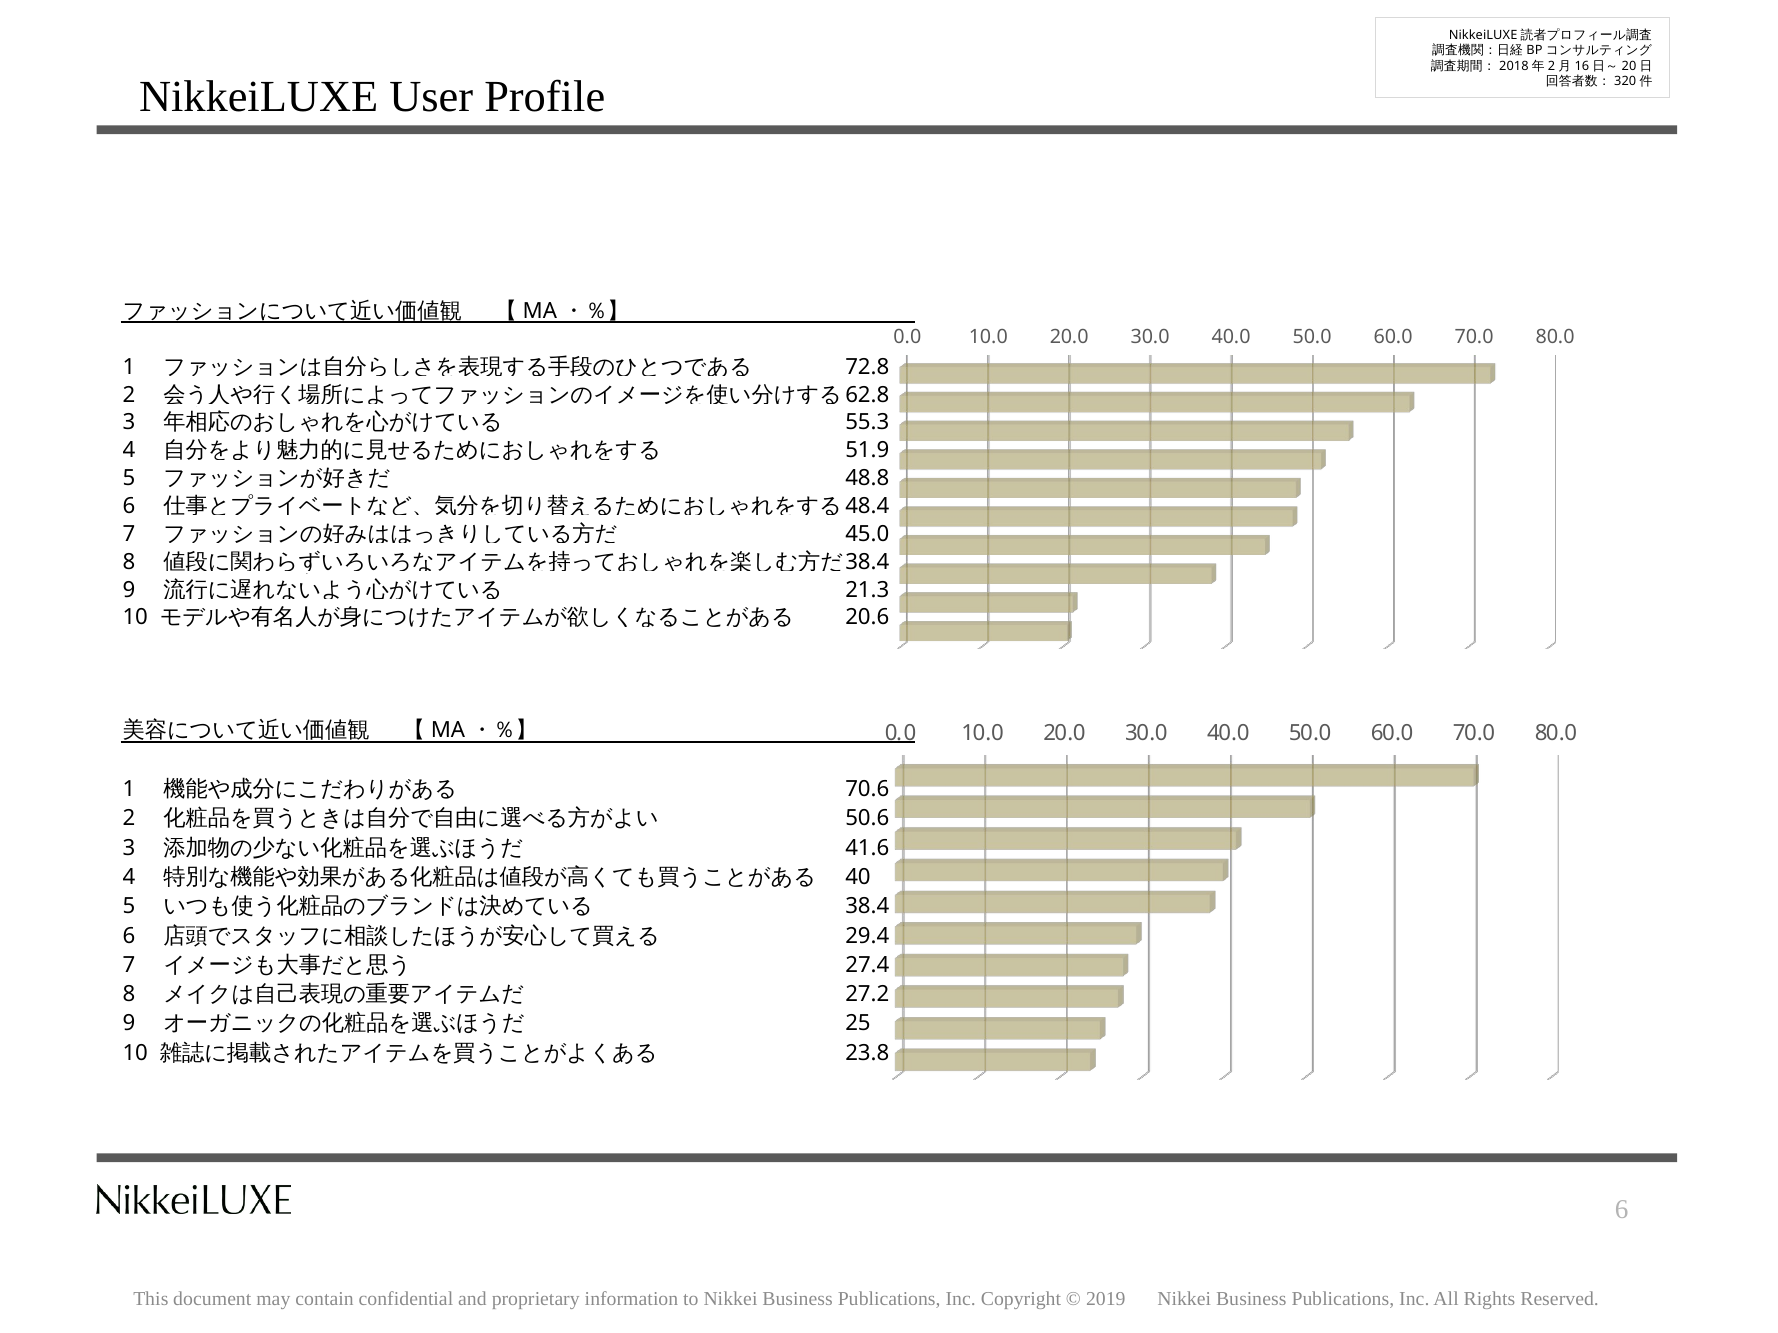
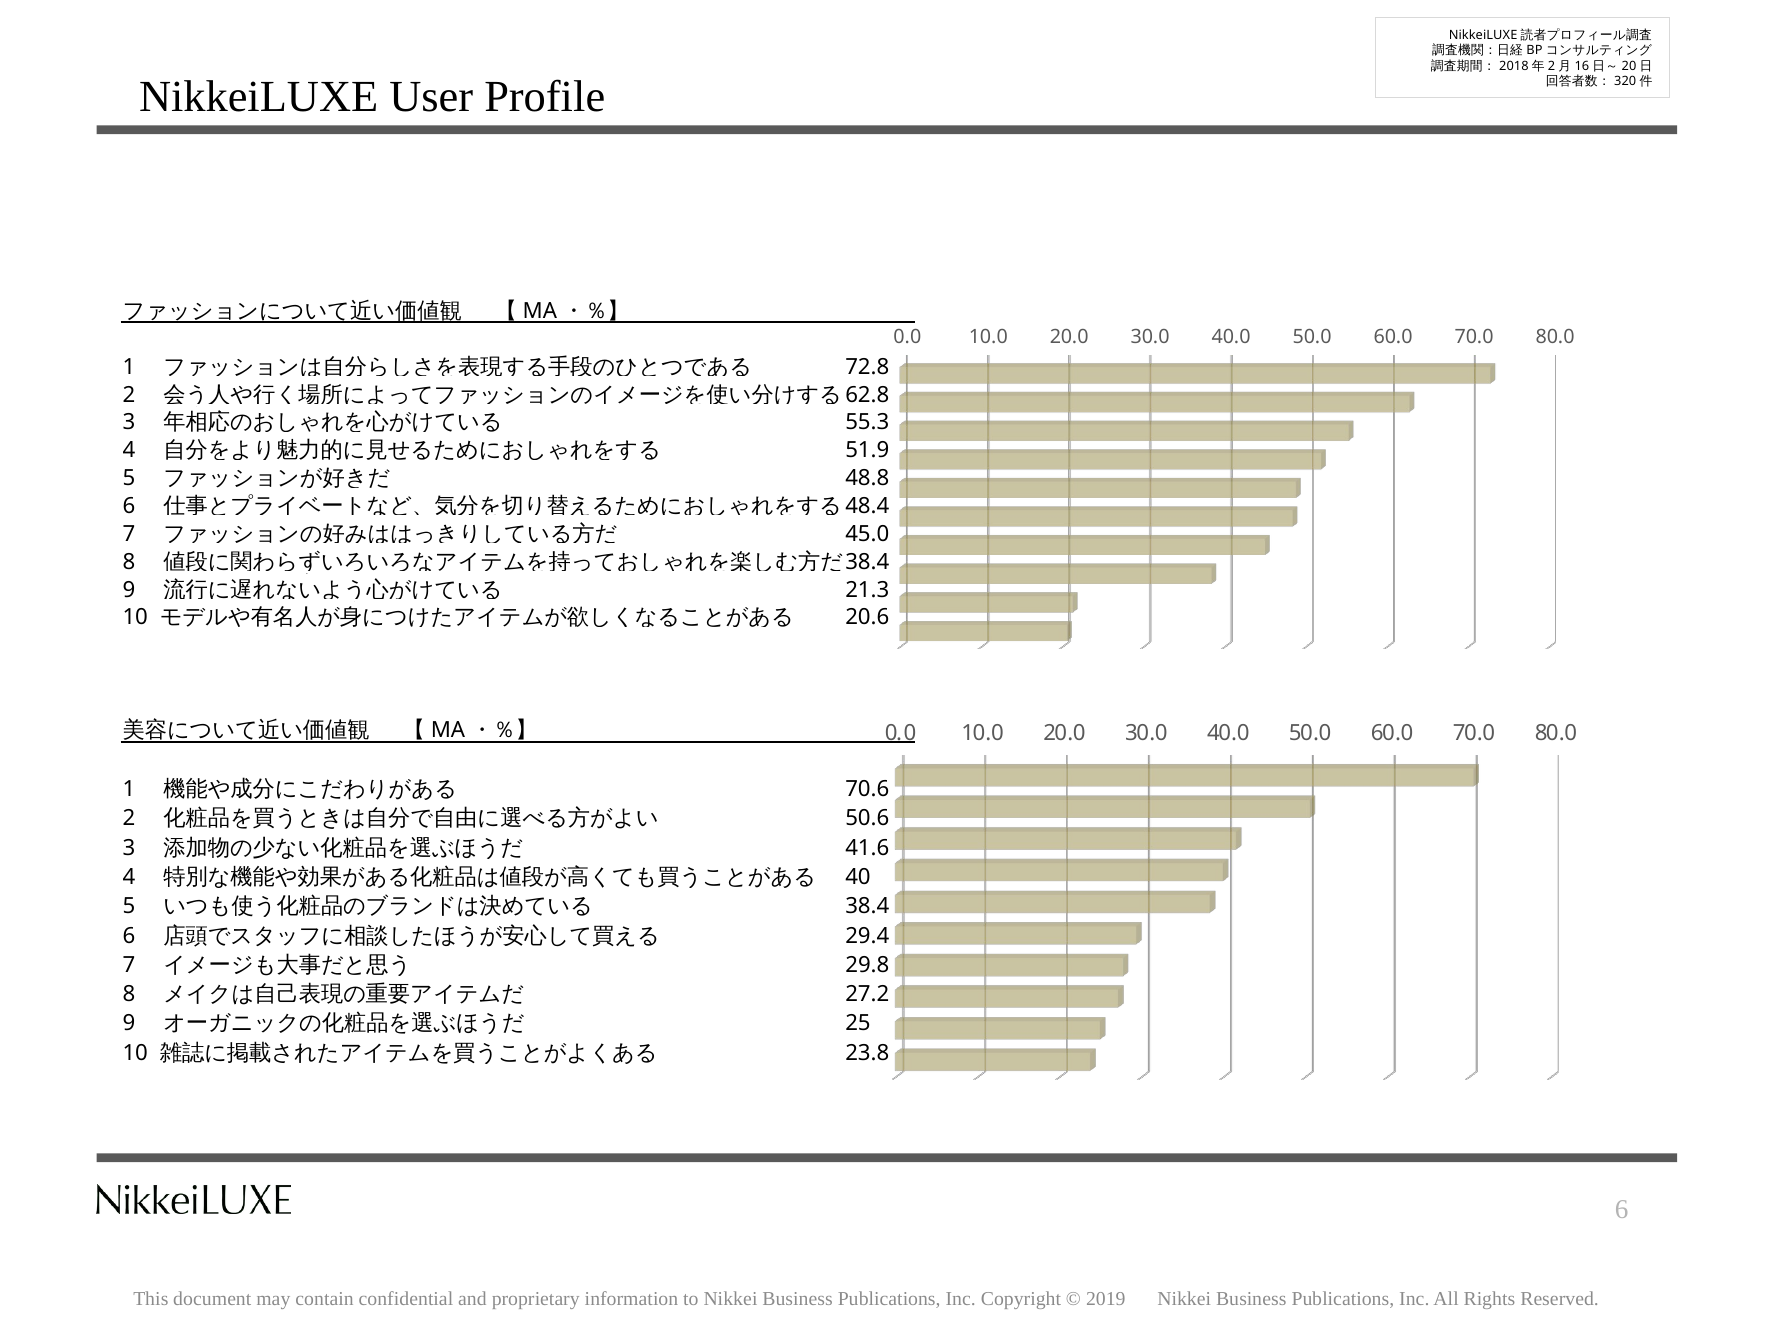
27.4: 27.4 -> 29.8 (867, 965)
